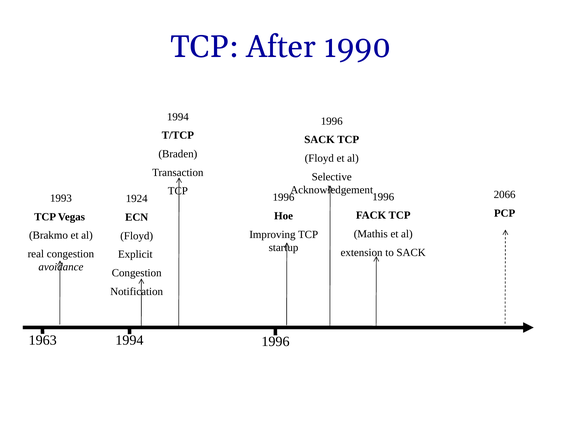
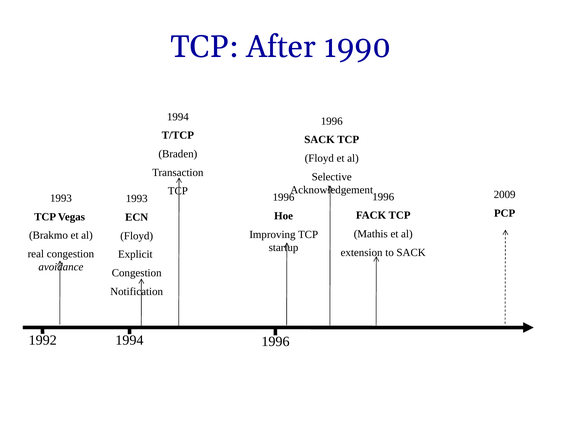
2066: 2066 -> 2009 (505, 195)
1924: 1924 -> 1993 (137, 199)
1963: 1963 -> 1992 (43, 341)
